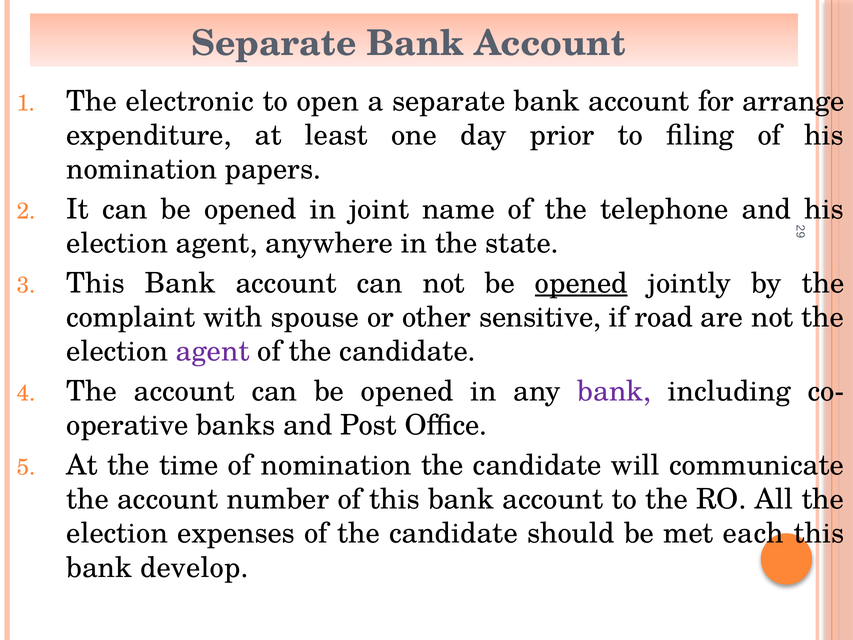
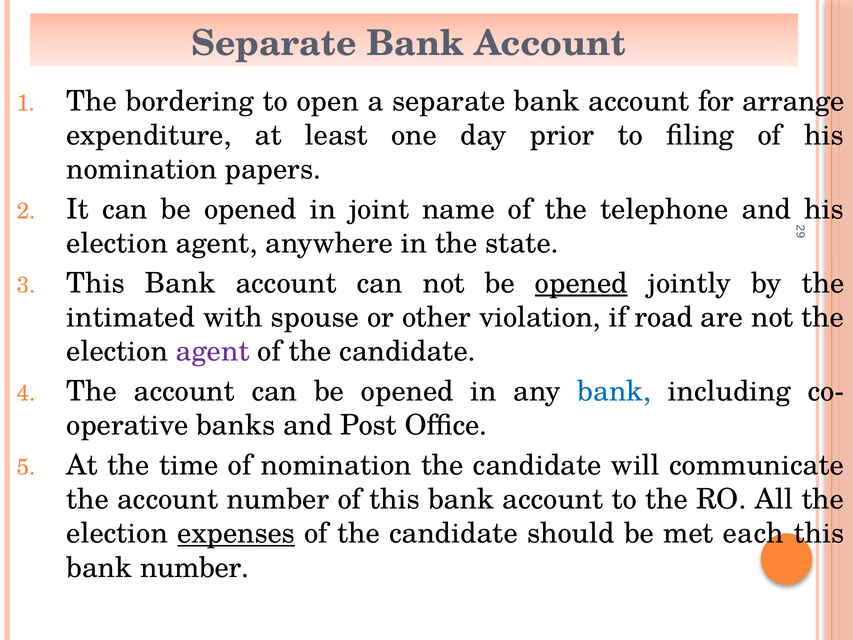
electronic: electronic -> bordering (190, 101)
complaint: complaint -> intimated (131, 317)
sensitive: sensitive -> violation (540, 317)
bank colour: purple -> blue (614, 391)
expenses underline: none -> present (236, 533)
bank develop: develop -> number (195, 567)
